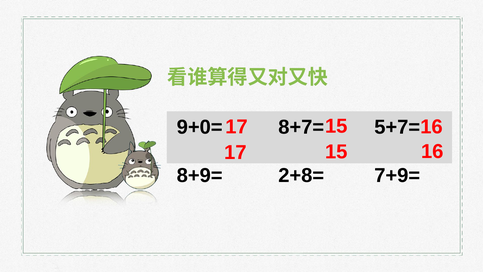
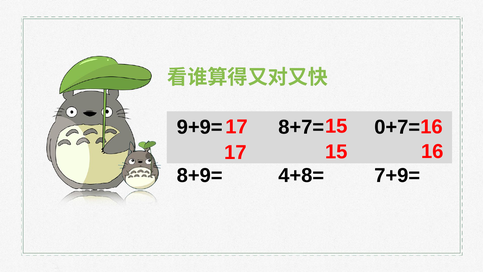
9+0=: 9+0= -> 9+9= (200, 127)
5+7=: 5+7= -> 0+7= (397, 127)
2+8=: 2+8= -> 4+8= (301, 175)
